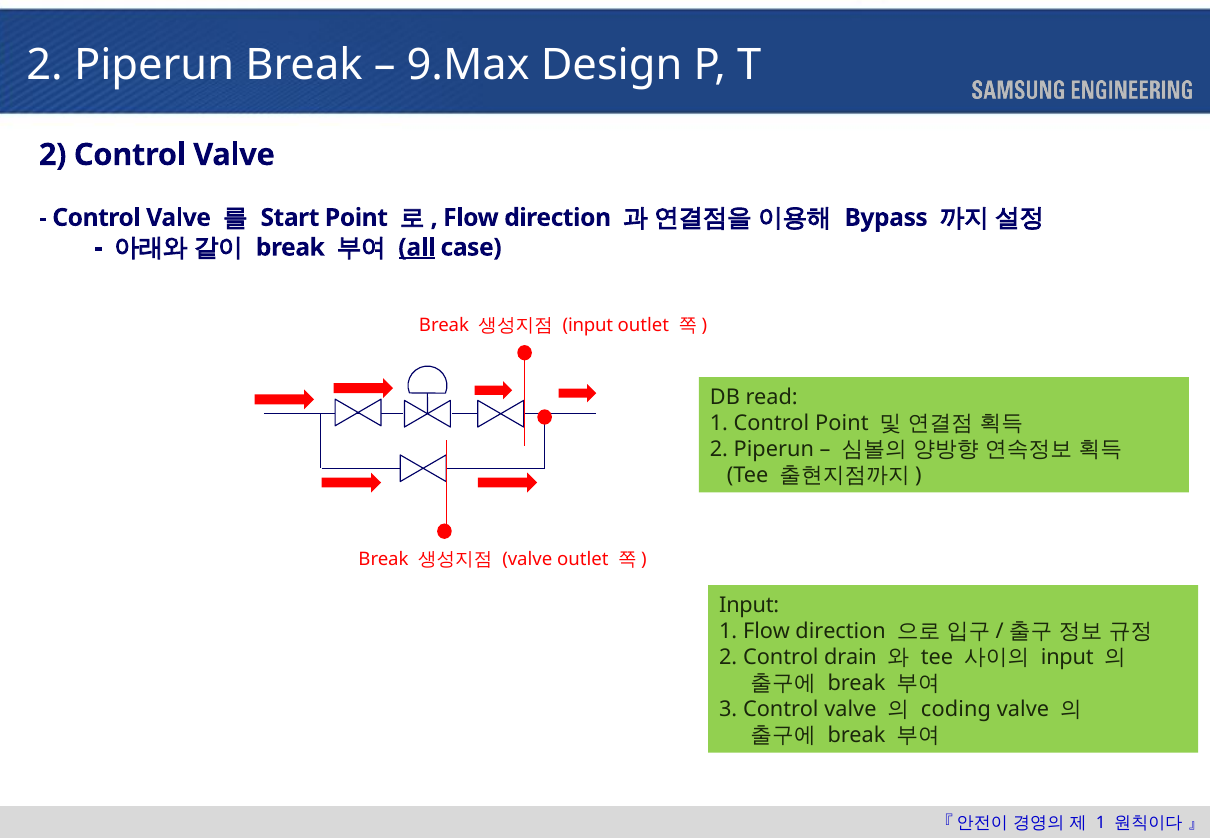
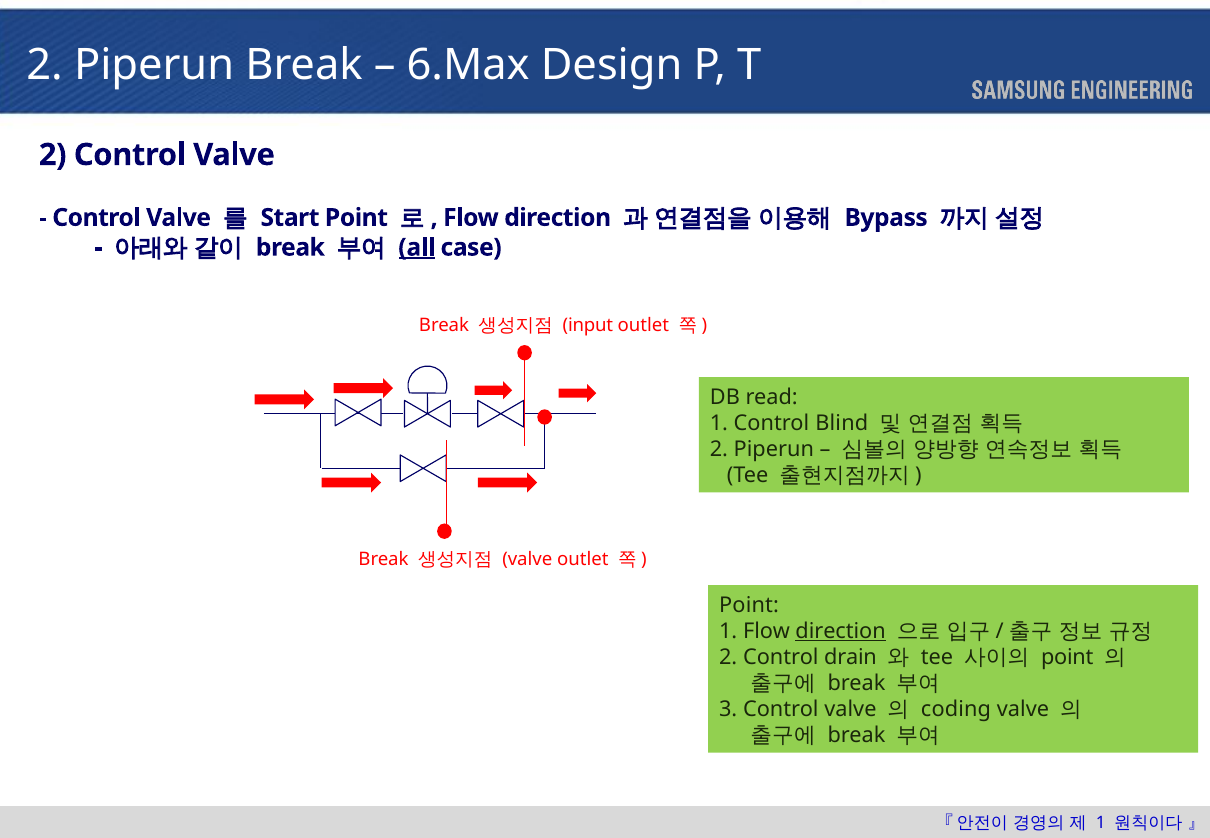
9.Max: 9.Max -> 6.Max (468, 65)
Control Point: Point -> Blind (842, 423)
Input: Input -> Point (749, 605)
direction underline: none -> present (841, 631)
input: input -> point (1067, 657)
